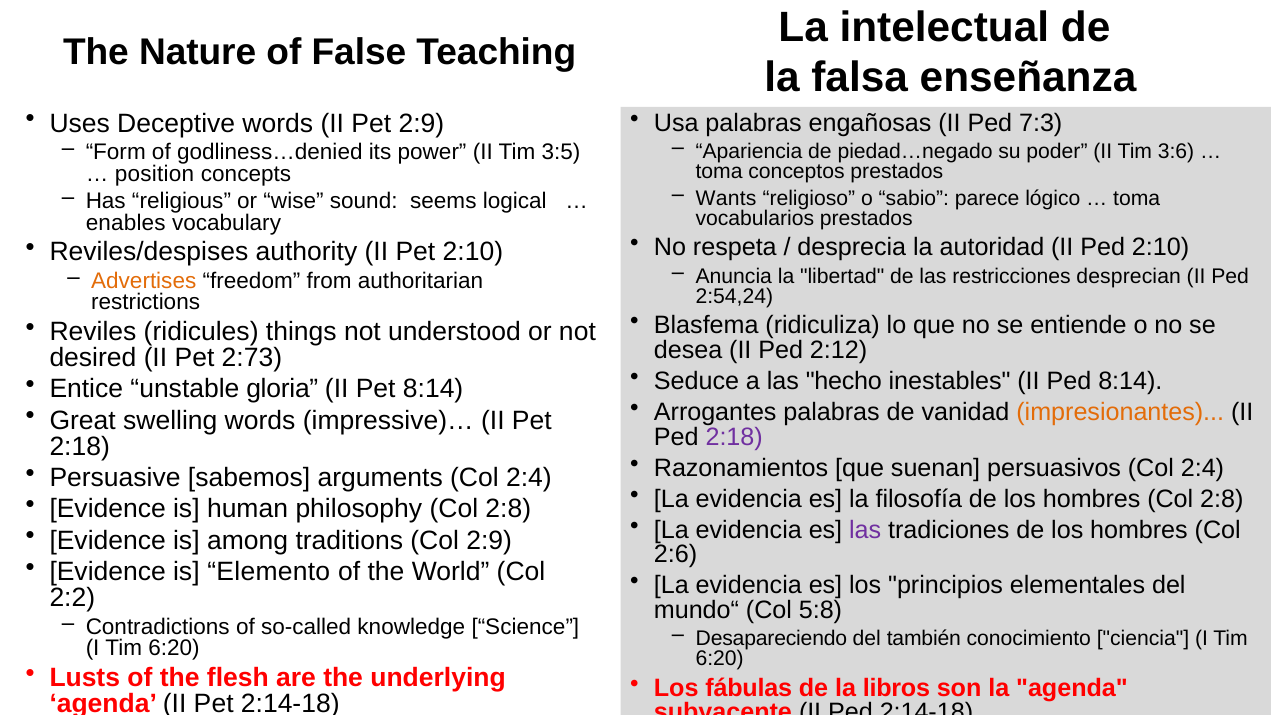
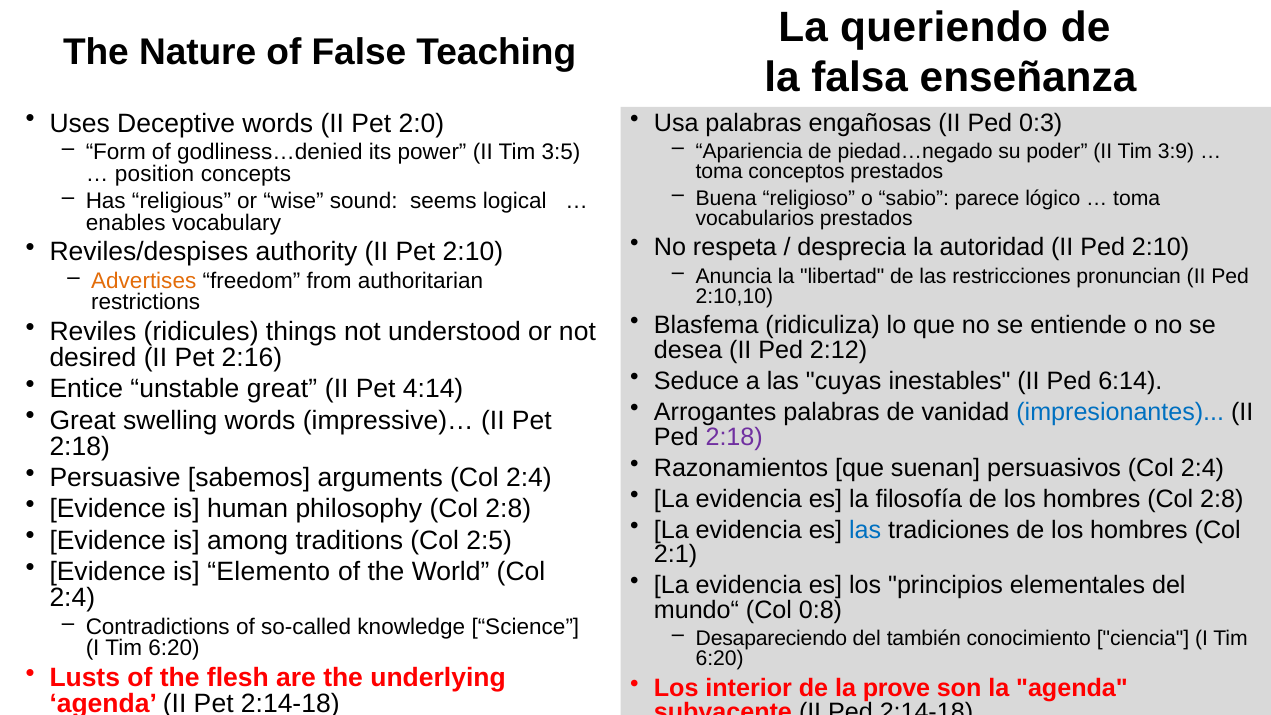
intelectual: intelectual -> queriendo (944, 27)
Pet 2:9: 2:9 -> 2:0 (421, 124)
7:3: 7:3 -> 0:3 (1041, 123)
3:6: 3:6 -> 3:9 (1176, 151)
Wants: Wants -> Buena (726, 198)
desprecian: desprecian -> pronuncian (1129, 276)
2:54,24: 2:54,24 -> 2:10,10 (734, 297)
2:73: 2:73 -> 2:16 (252, 358)
hecho: hecho -> cuyas (844, 381)
Ped 8:14: 8:14 -> 6:14 (1130, 381)
unstable gloria: gloria -> great (282, 389)
Pet 8:14: 8:14 -> 4:14 (433, 389)
impresionantes colour: orange -> blue (1120, 412)
las colour: purple -> blue (865, 530)
Col 2:9: 2:9 -> 2:5 (489, 541)
2:6: 2:6 -> 2:1 (676, 554)
2:2: 2:2 -> 2:4 (72, 598)
5:8: 5:8 -> 0:8 (820, 610)
fábulas: fábulas -> interior (749, 688)
libros: libros -> prove (897, 688)
